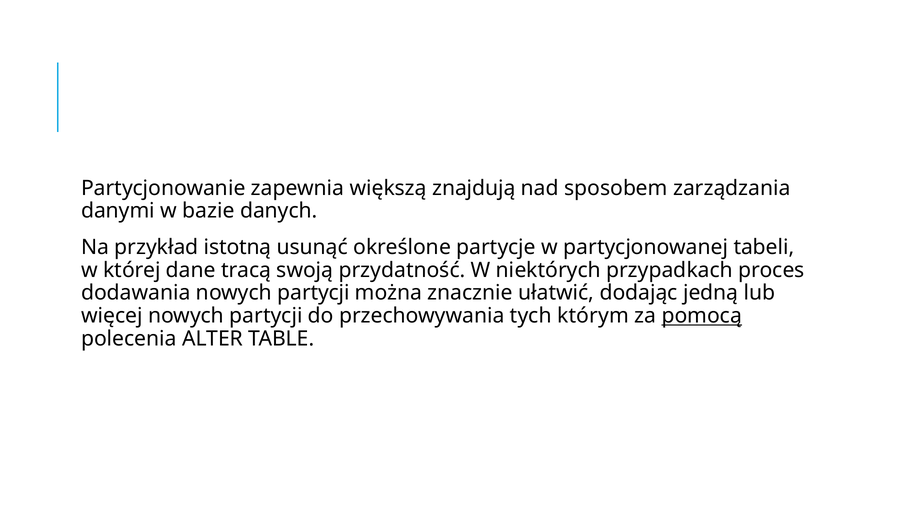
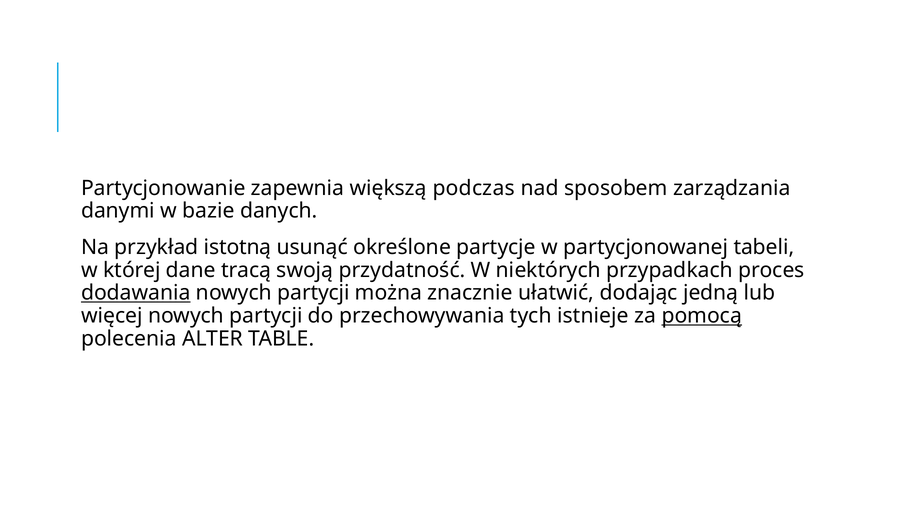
znajdują: znajdują -> podczas (474, 188)
dodawania underline: none -> present (136, 293)
którym: którym -> istnieje (593, 316)
